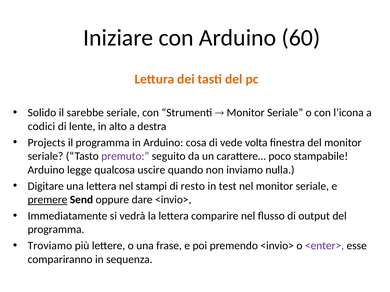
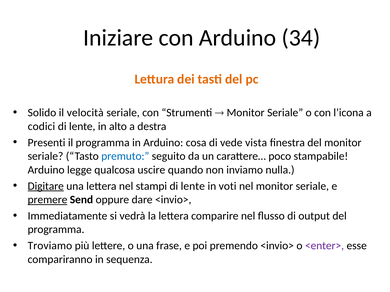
60: 60 -> 34 (301, 38)
sarebbe: sarebbe -> velocità (85, 113)
Projects: Projects -> Presenti (47, 143)
volta: volta -> vista (256, 143)
premuto colour: purple -> blue (125, 156)
Digitare underline: none -> present (46, 186)
resto: resto -> lente (193, 186)
test: test -> voti (228, 186)
